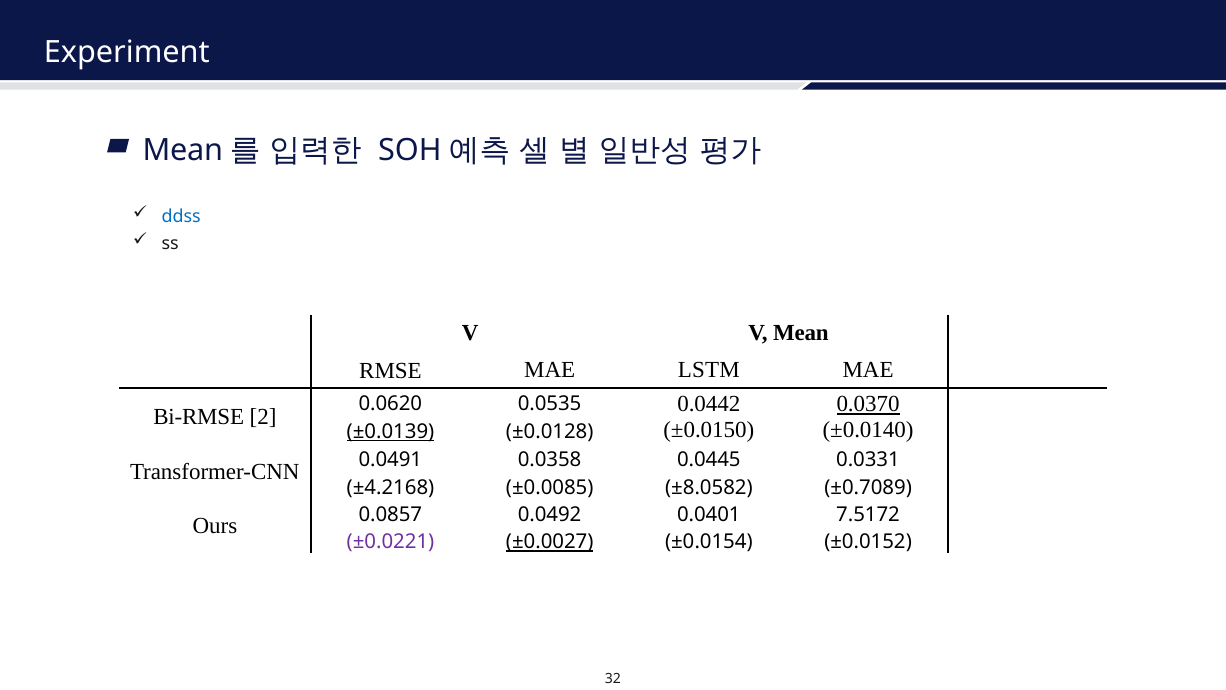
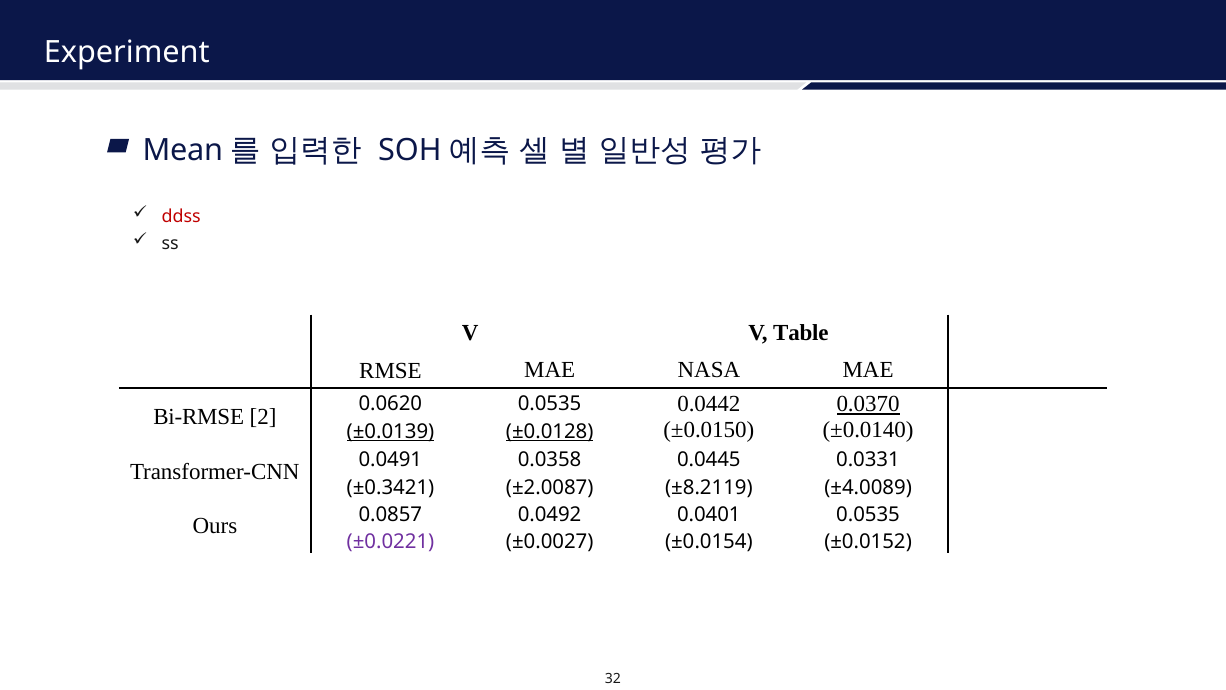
ddss colour: blue -> red (181, 216)
V Mean: Mean -> Table (801, 333)
LSTM: LSTM -> NASA (709, 370)
±0.0128 underline: none -> present (550, 432)
±4.2168: ±4.2168 -> ±0.3421 (391, 488)
±0.0085: ±0.0085 -> ±2.0087 (550, 488)
±8.0582: ±8.0582 -> ±8.2119 (709, 488)
±0.7089: ±0.7089 -> ±4.0089 (868, 488)
7.5172: 7.5172 -> 0.0535 (868, 514)
±0.0027 underline: present -> none (550, 542)
